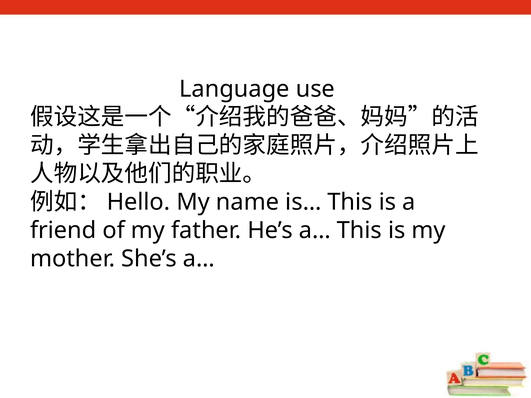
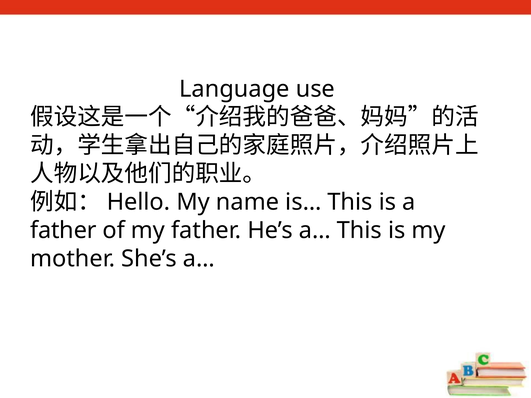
friend: friend -> father (63, 231)
